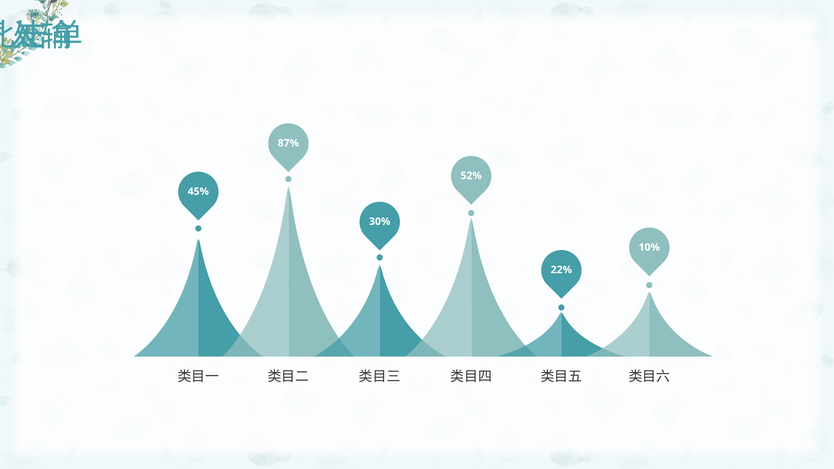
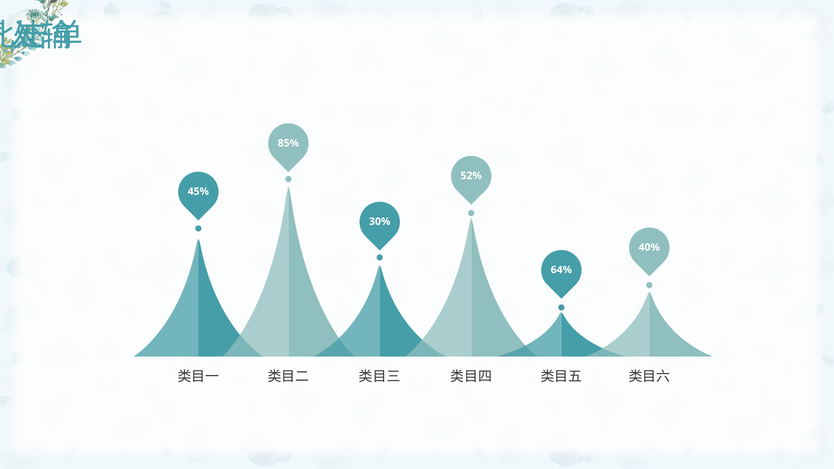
87%: 87% -> 85% (288, 143)
10%: 10% -> 40% (649, 247)
22%: 22% -> 64% (561, 270)
